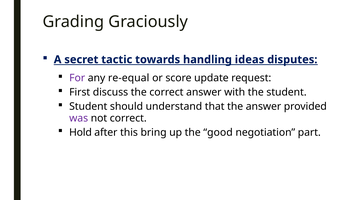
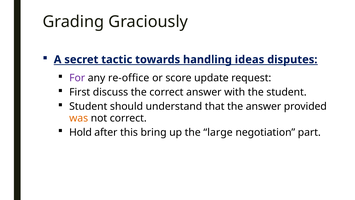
re-equal: re-equal -> re-office (129, 78)
was colour: purple -> orange (79, 118)
good: good -> large (218, 132)
